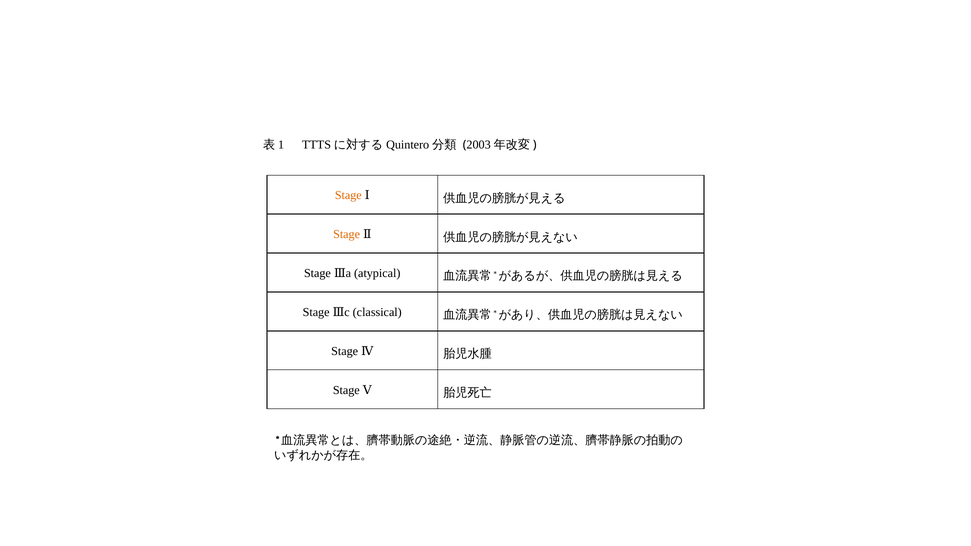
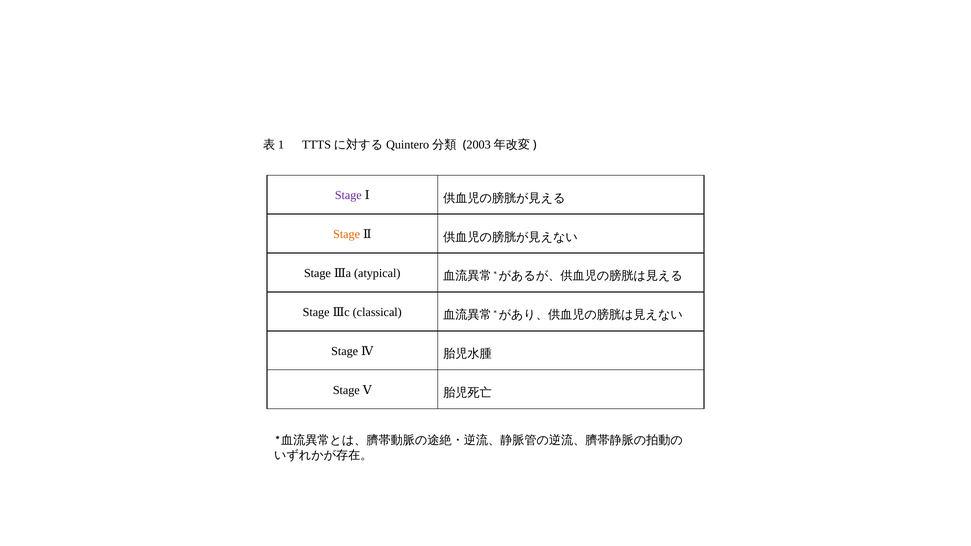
Stage colour: orange -> purple (348, 196)
